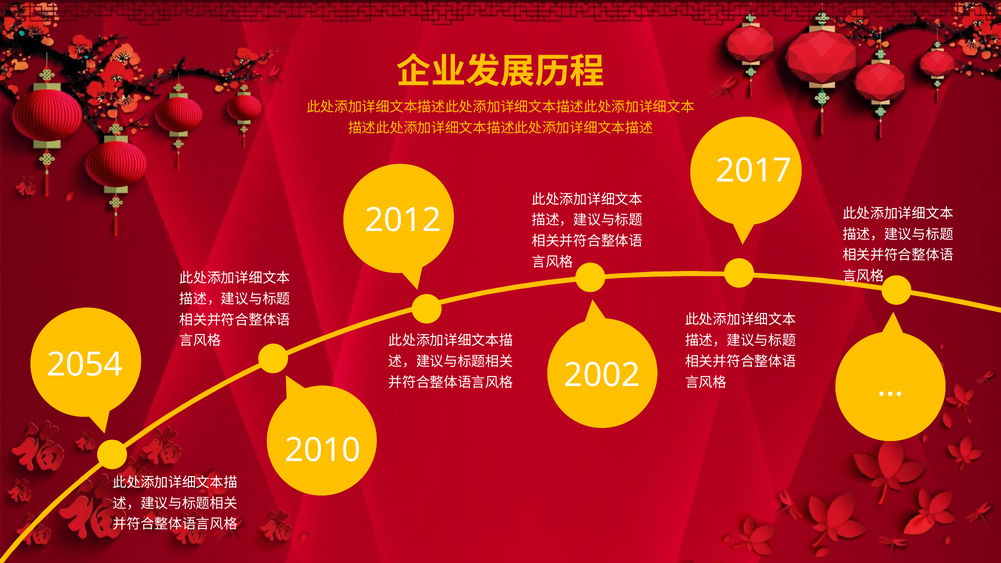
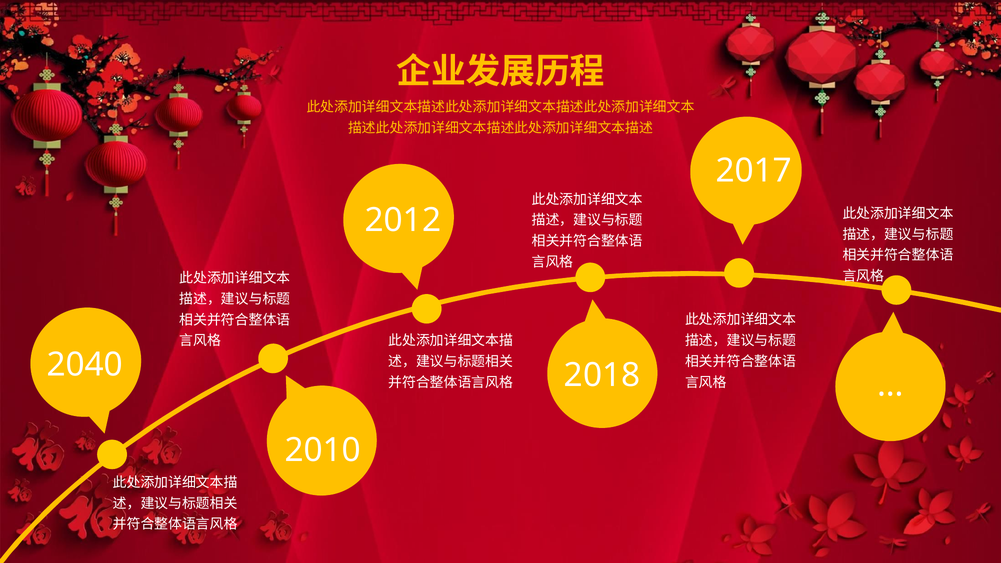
2054: 2054 -> 2040 (85, 365)
2002: 2002 -> 2018 (602, 375)
